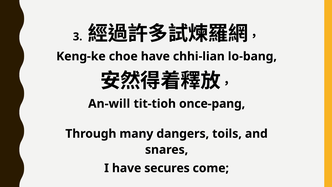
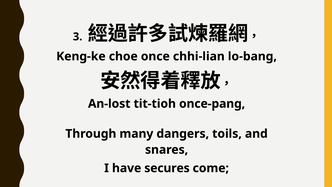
choe have: have -> once (155, 56)
An-will: An-will -> An-lost (109, 104)
